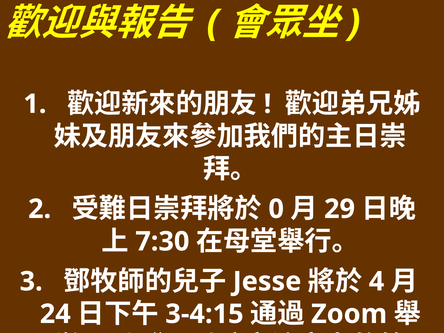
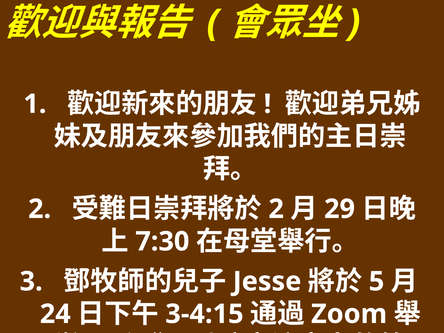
0: 0 -> 2 (276, 209)
4: 4 -> 5 (377, 281)
